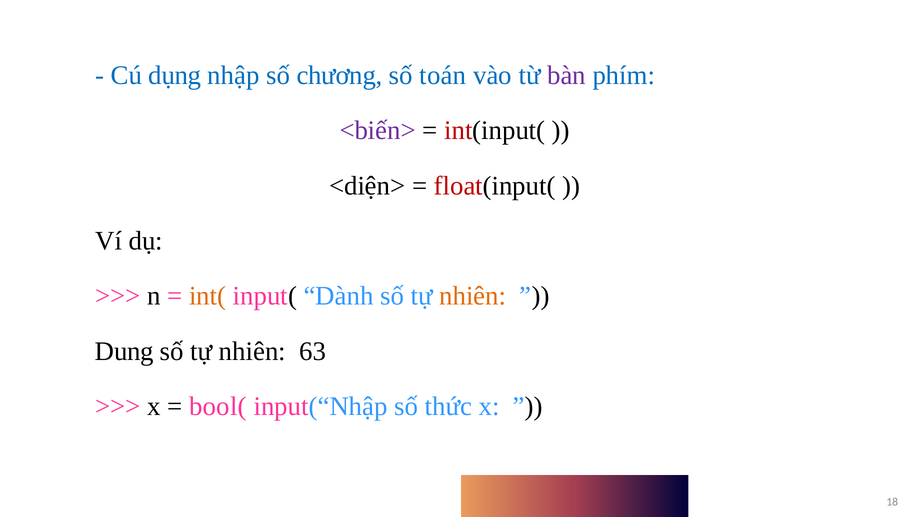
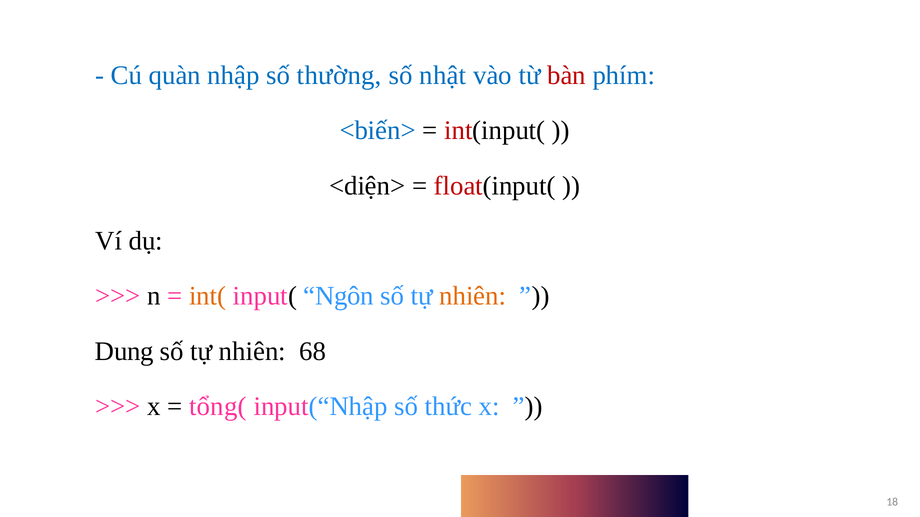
dụng: dụng -> quàn (175, 76)
chương: chương -> thường (339, 76)
toán: toán -> nhật (443, 76)
bàn colour: purple -> red (567, 76)
<biến> colour: purple -> blue (378, 131)
Dành: Dành -> Ngôn (339, 296)
63: 63 -> 68 (313, 352)
bool(: bool( -> tổng( (218, 407)
